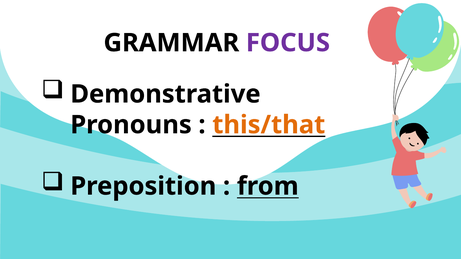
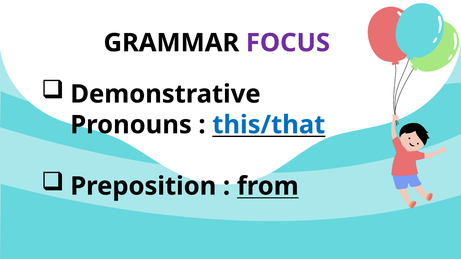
this/that colour: orange -> blue (269, 125)
